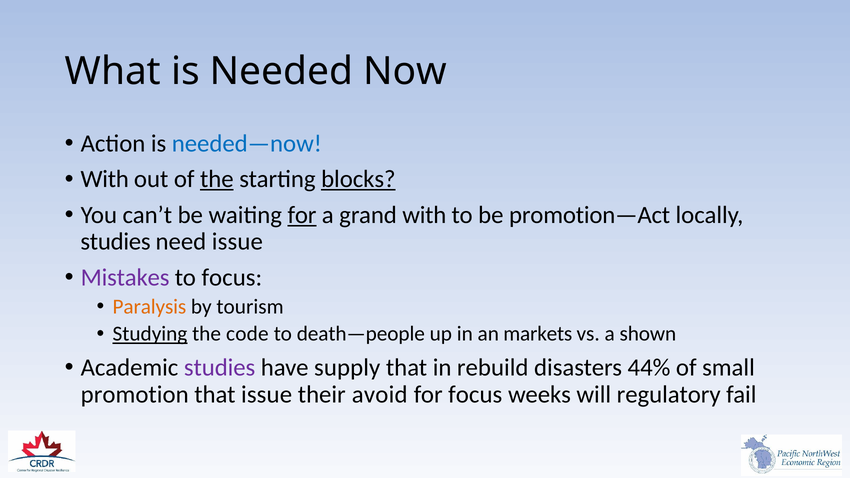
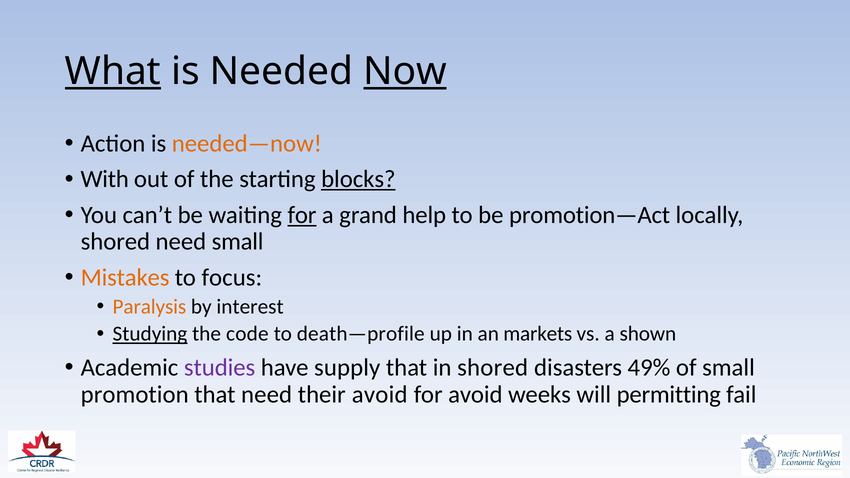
What underline: none -> present (113, 71)
Now underline: none -> present (405, 71)
needed—now colour: blue -> orange (247, 144)
the underline: present -> none (217, 179)
grand with: with -> help (424, 215)
studies: studies -> shored (115, 242)
need issue: issue -> small (238, 242)
Mistakes colour: purple -> orange (125, 277)
tourism: tourism -> interest (250, 307)
death—people: death—people -> death—profile (361, 334)
in rebuild: rebuild -> shored (493, 368)
44%: 44% -> 49% (649, 368)
that issue: issue -> need (267, 395)
for focus: focus -> avoid (475, 395)
regulatory: regulatory -> permitting (669, 395)
